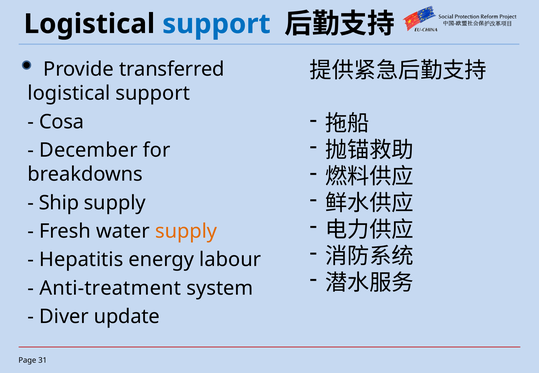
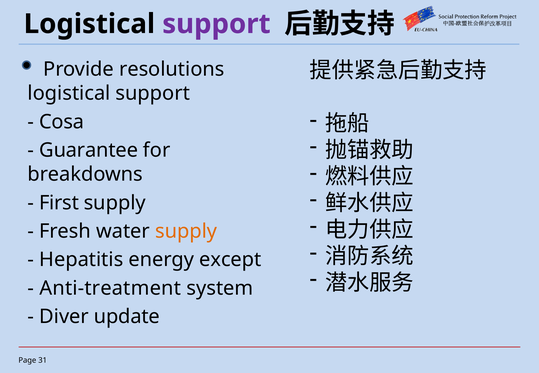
support colour: blue -> purple (216, 24)
transferred: transferred -> resolutions (172, 69)
December: December -> Guarantee (89, 150)
Ship: Ship -> First (59, 203)
labour: labour -> except (230, 260)
